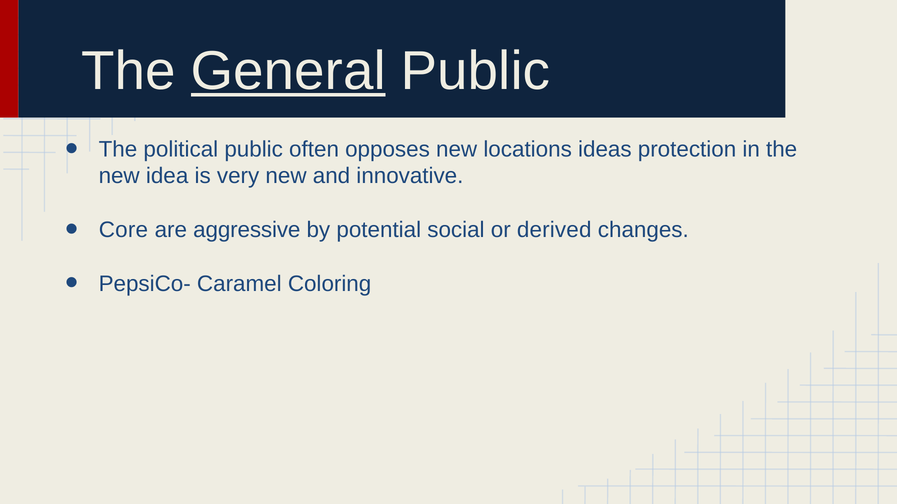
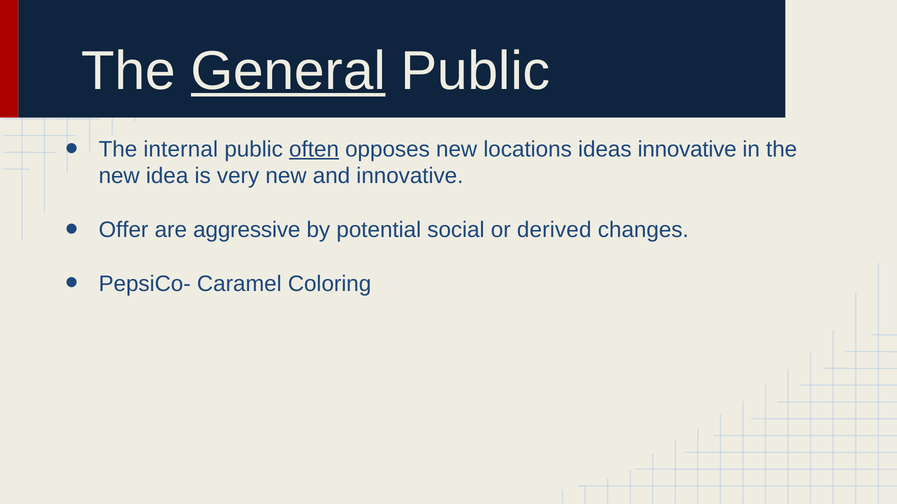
political: political -> internal (181, 149)
often underline: none -> present (314, 149)
ideas protection: protection -> innovative (687, 149)
Core: Core -> Offer (124, 230)
